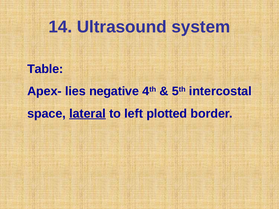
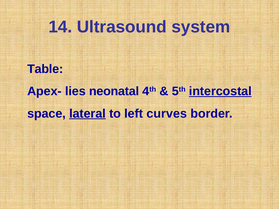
negative: negative -> neonatal (114, 91)
intercostal underline: none -> present (220, 91)
plotted: plotted -> curves (167, 114)
